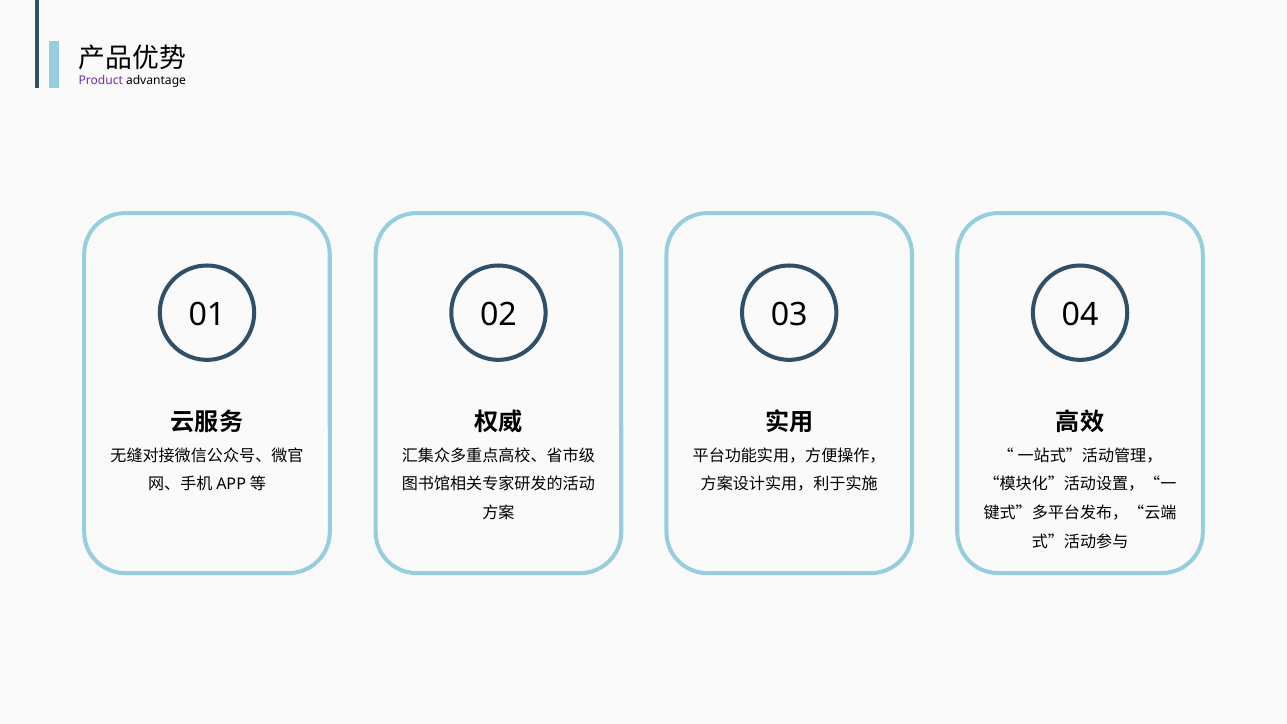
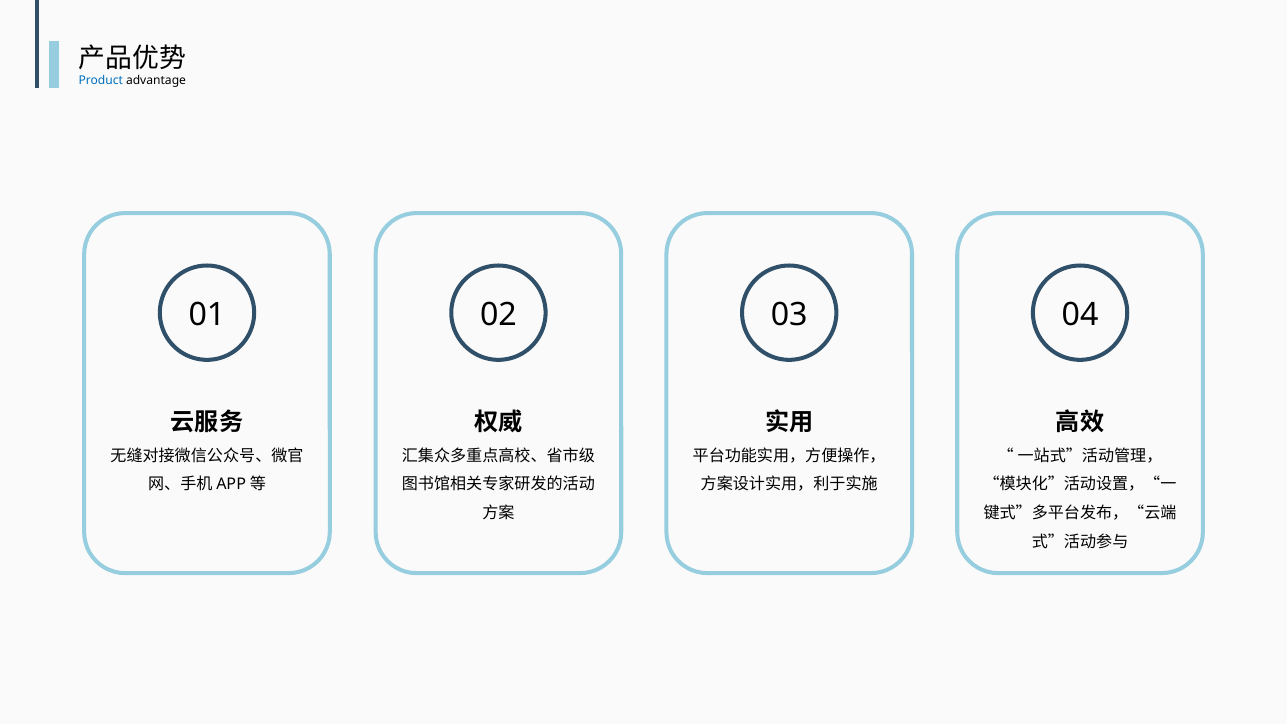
Product colour: purple -> blue (101, 81)
